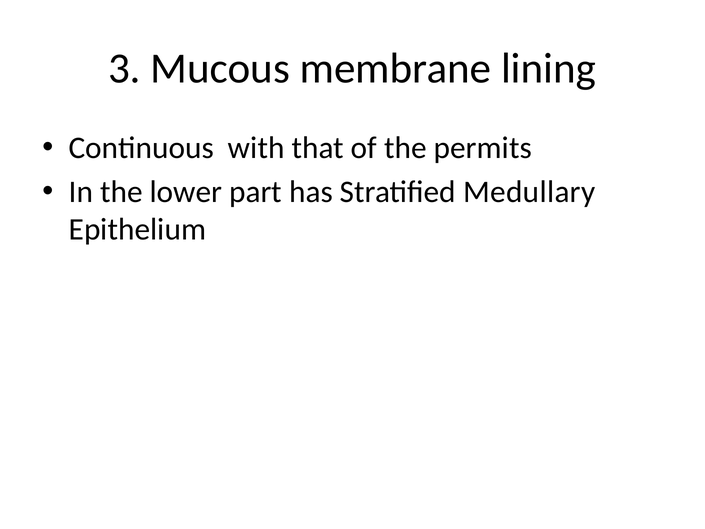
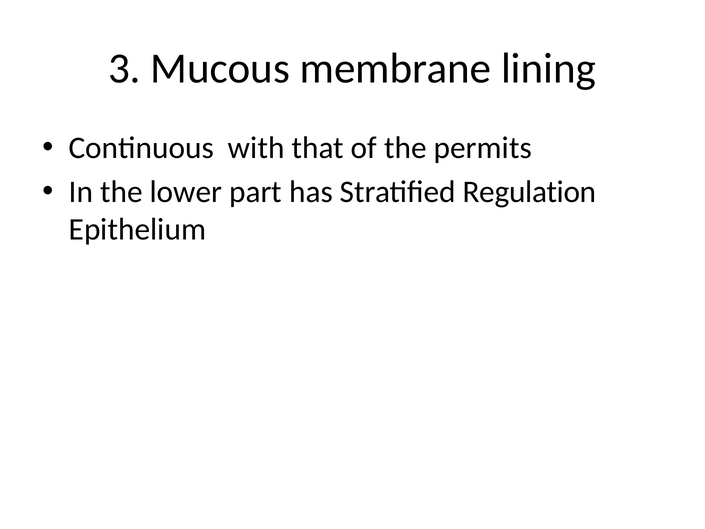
Medullary: Medullary -> Regulation (530, 192)
